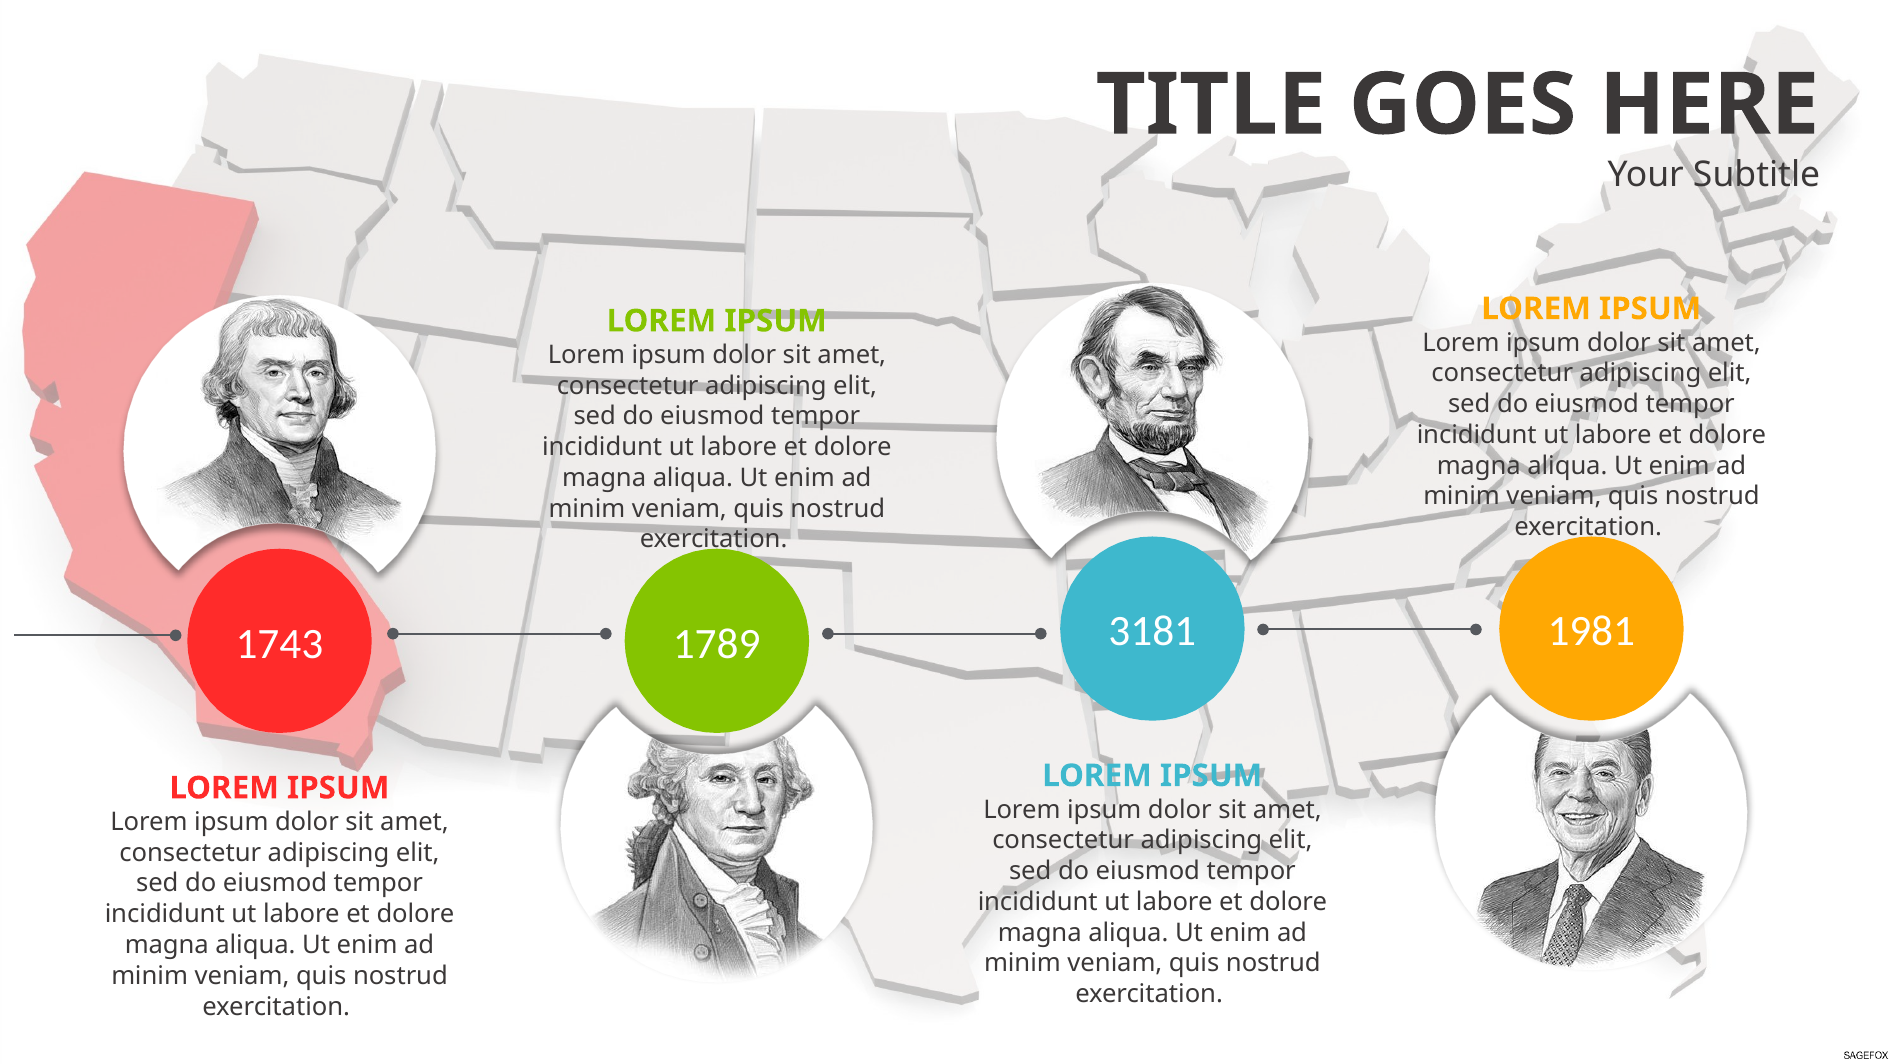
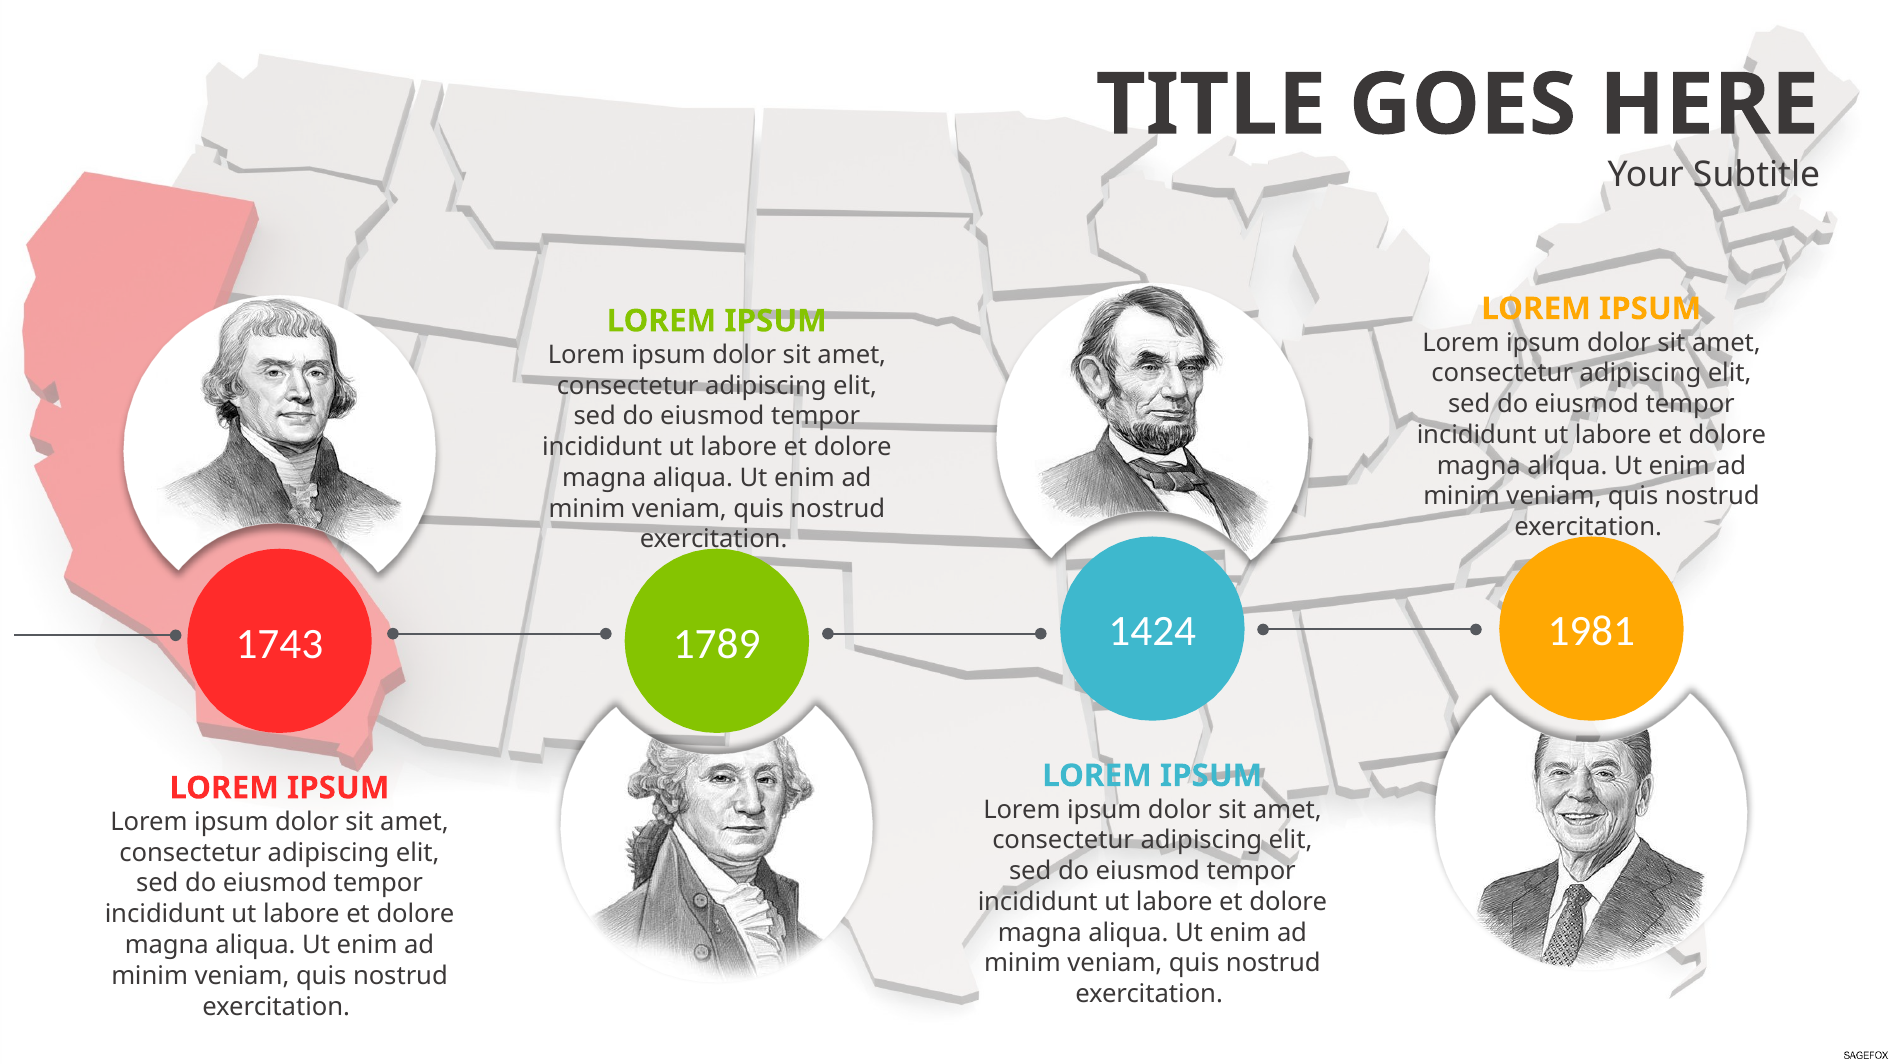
3181: 3181 -> 1424 (1152, 632)
